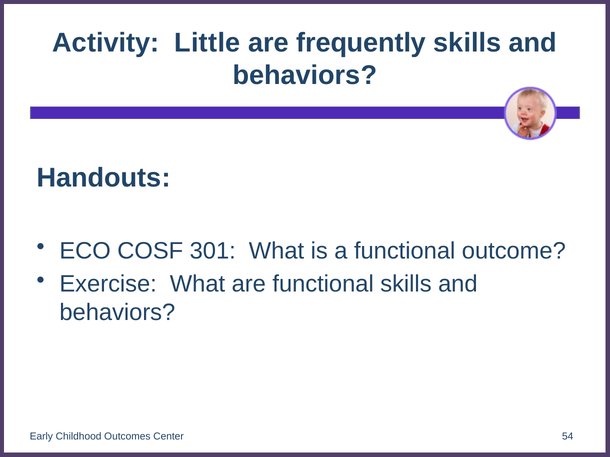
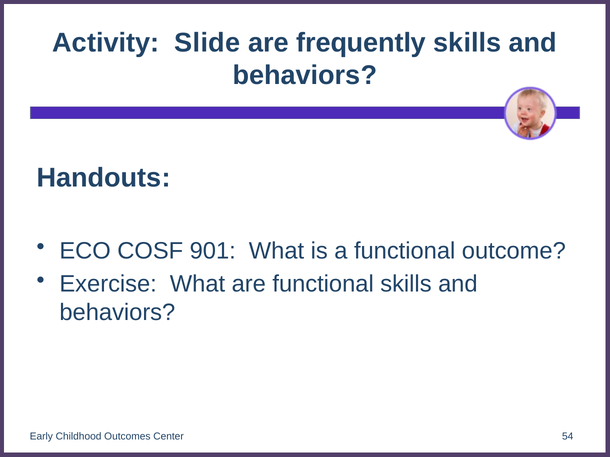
Little: Little -> Slide (207, 43)
301: 301 -> 901 (213, 251)
